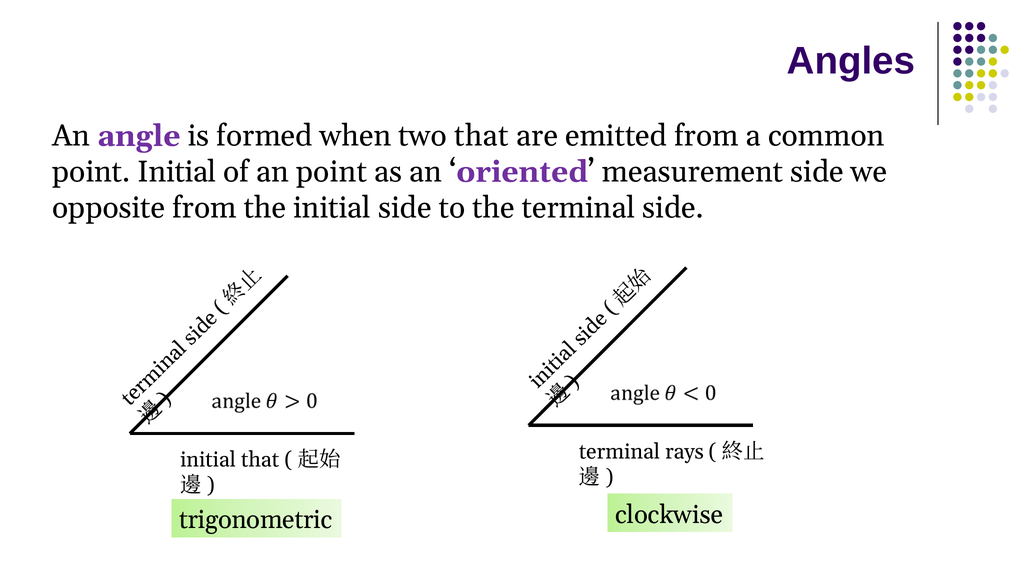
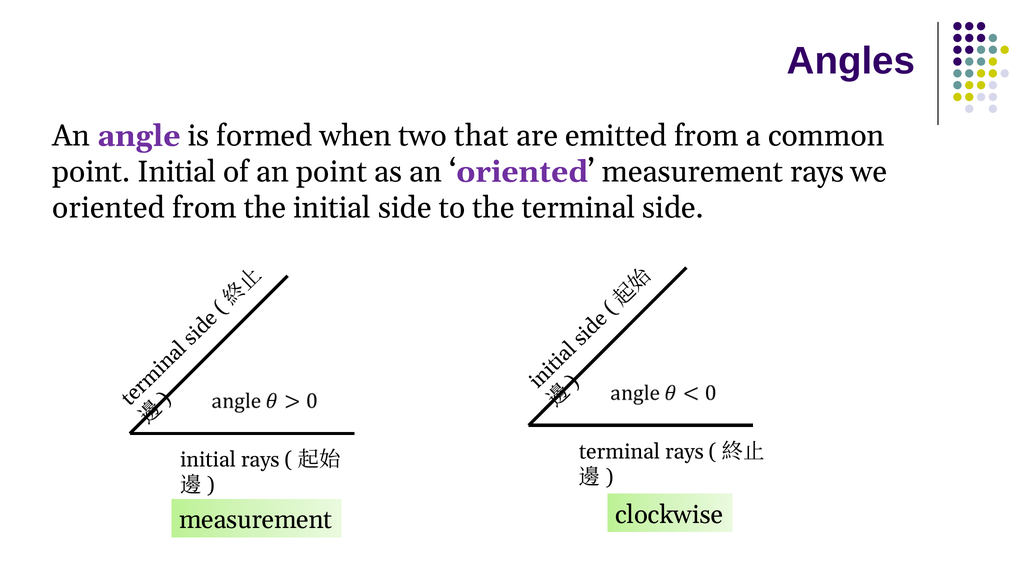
measurement side: side -> rays (817, 172)
opposite: opposite -> oriented (109, 208)
initial that: that -> rays (260, 459)
trigonometric: trigonometric -> measurement (256, 520)
